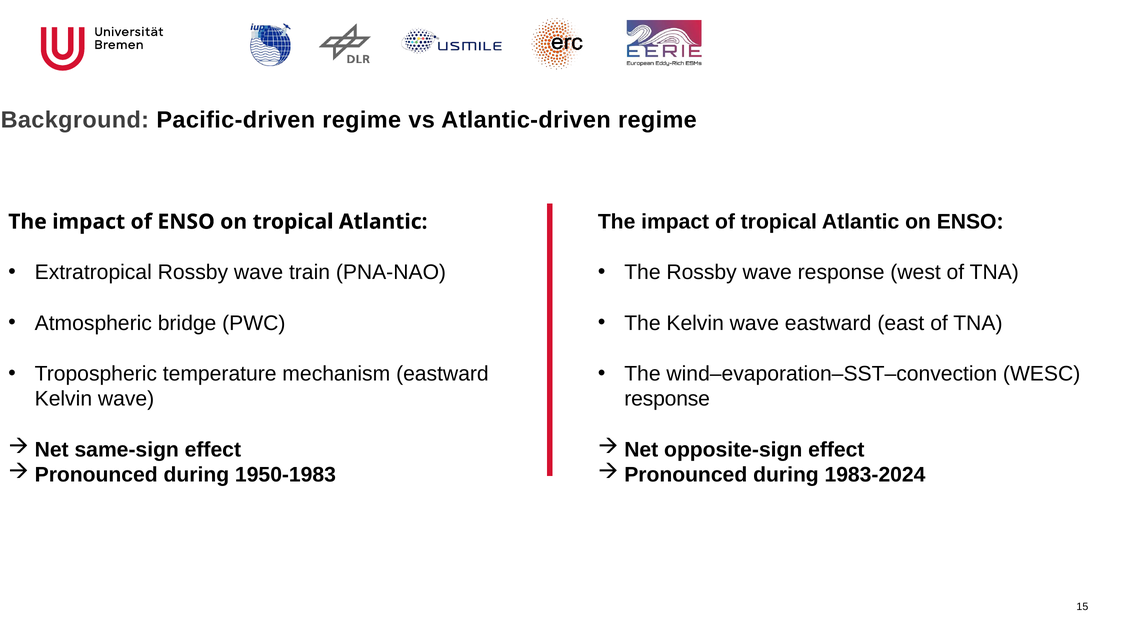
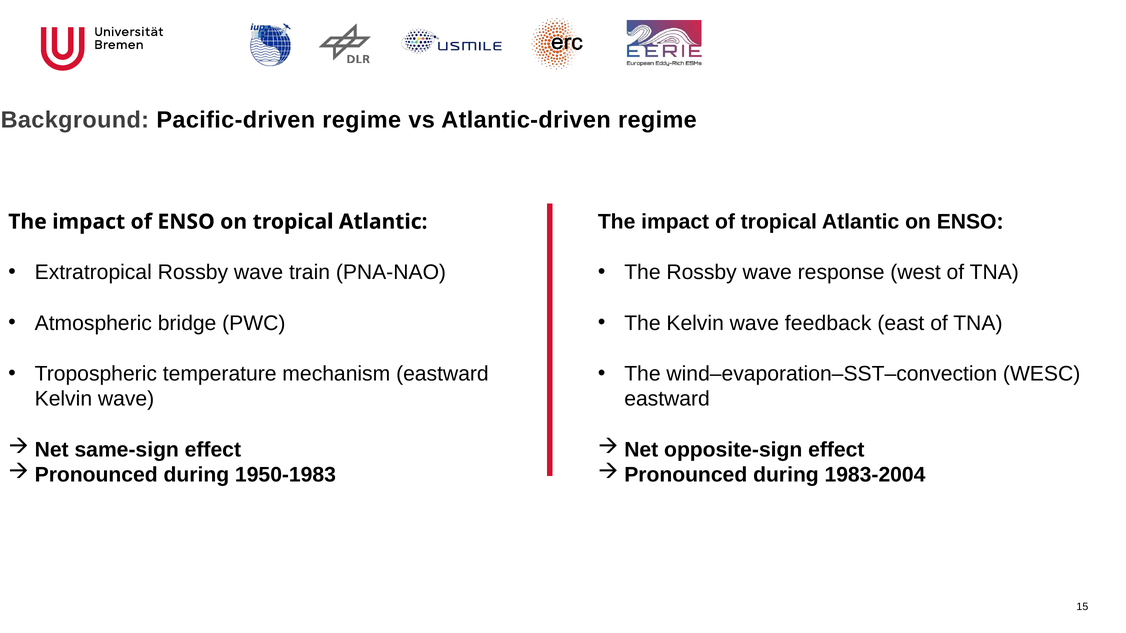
wave eastward: eastward -> feedback (828, 323)
response: response -> eastward (667, 399)
1983-2024: 1983-2024 -> 1983-2004 (875, 475)
